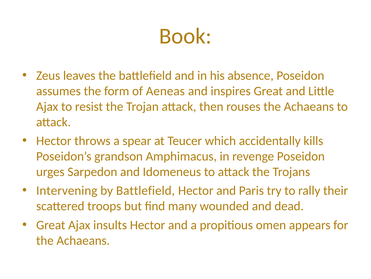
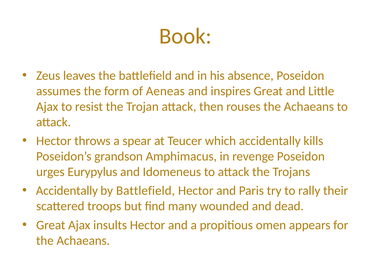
Sarpedon: Sarpedon -> Eurypylus (92, 171)
Intervening: Intervening -> Accidentally (67, 190)
